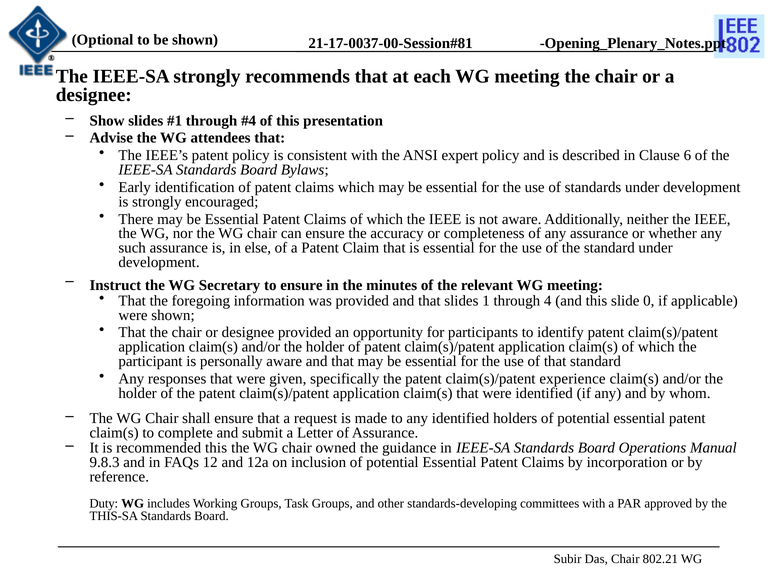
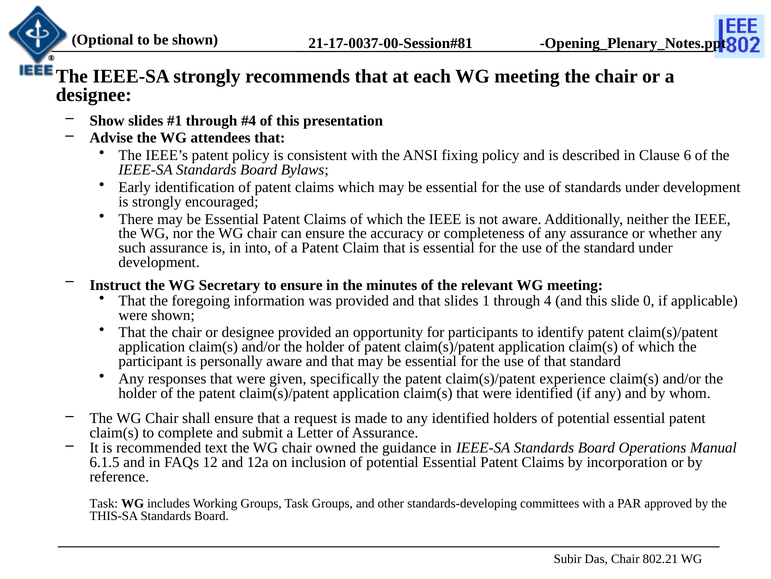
expert: expert -> fixing (460, 155)
else: else -> into (258, 248)
recommended this: this -> text (216, 447)
9.8.3: 9.8.3 -> 6.1.5 (105, 462)
Duty: Duty -> Task (104, 503)
